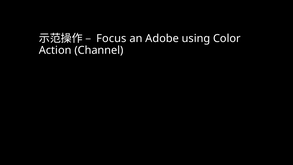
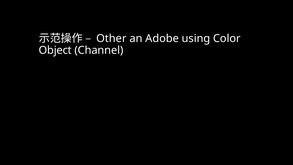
Focus: Focus -> Other (111, 38)
Action: Action -> Object (55, 50)
